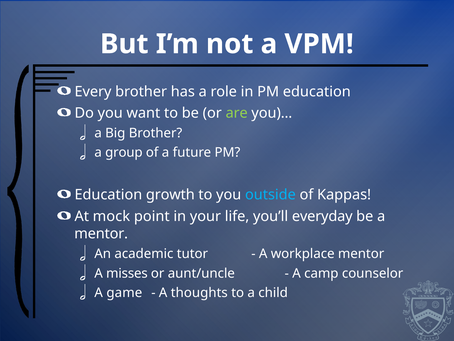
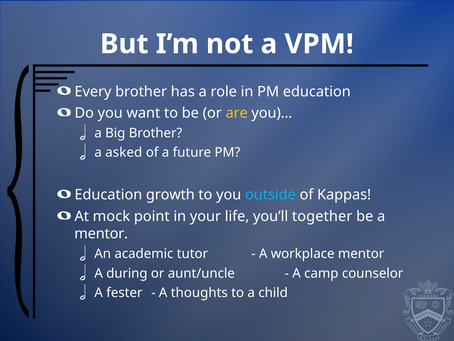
are colour: light green -> yellow (237, 113)
group: group -> asked (124, 152)
everyday: everyday -> together (322, 216)
misses: misses -> during (127, 273)
game: game -> fester (124, 292)
